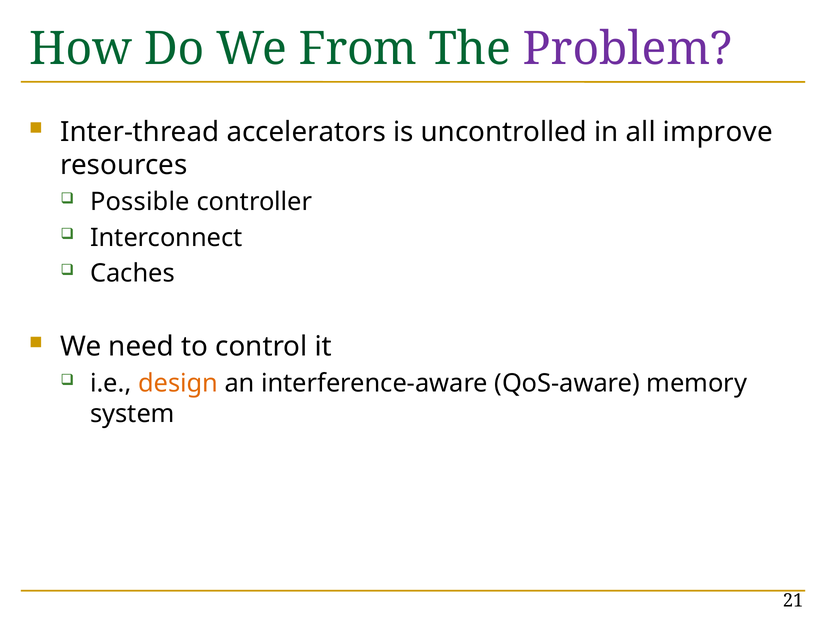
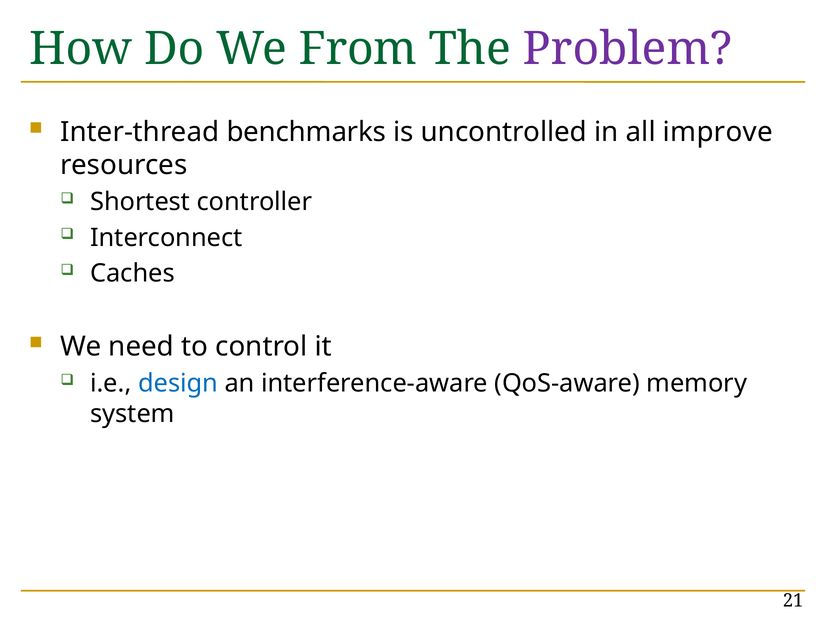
accelerators: accelerators -> benchmarks (306, 132)
Possible: Possible -> Shortest (140, 202)
design colour: orange -> blue (178, 383)
